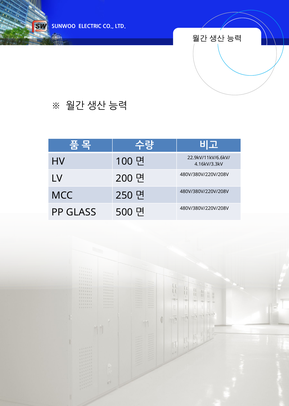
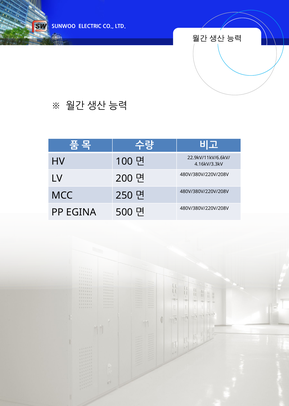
GLASS: GLASS -> EGINA (81, 212)
